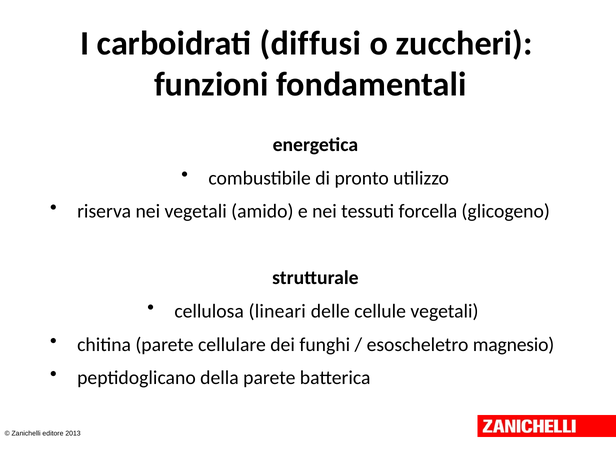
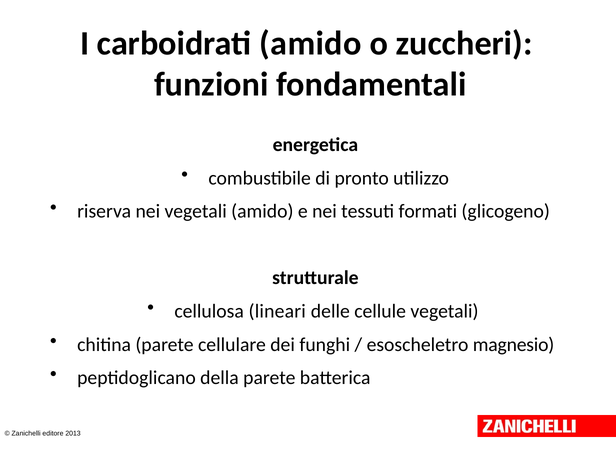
carboidrati diffusi: diffusi -> amido (310, 44)
forcella: forcella -> formati (428, 211)
